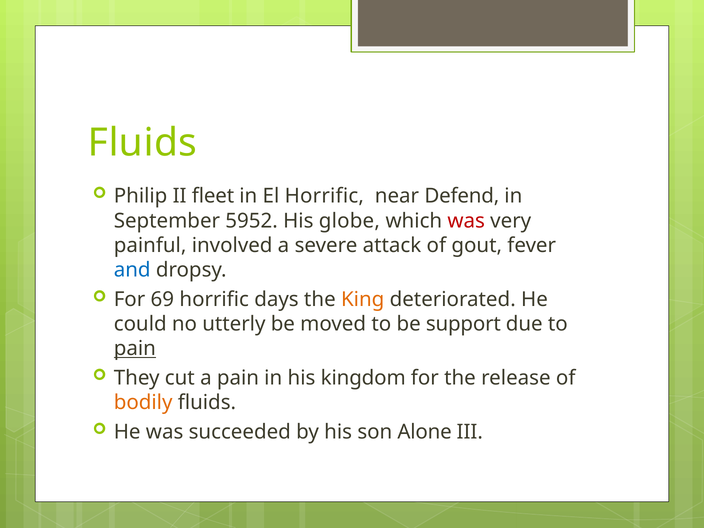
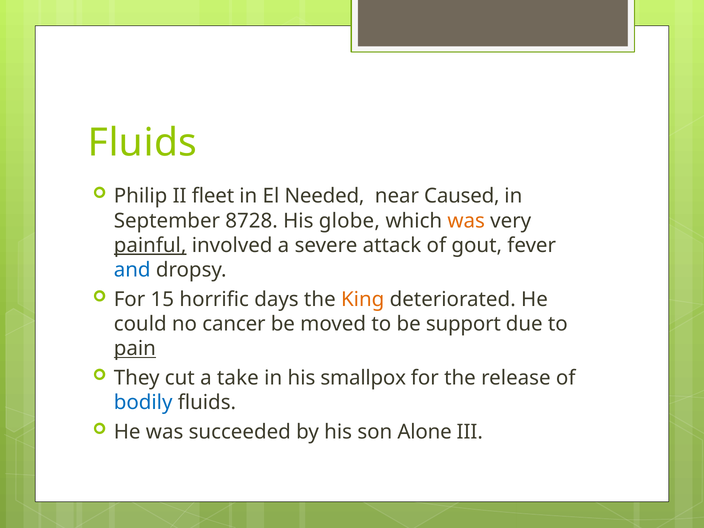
El Horrific: Horrific -> Needed (325, 196)
Defend: Defend -> Caused (462, 196)
5952: 5952 -> 8728 (252, 221)
was colour: red -> orange (466, 221)
painful underline: none -> present (150, 245)
69: 69 -> 15 (162, 299)
utterly: utterly -> cancer (234, 324)
a pain: pain -> take (238, 378)
kingdom: kingdom -> smallpox (363, 378)
bodily colour: orange -> blue (143, 403)
